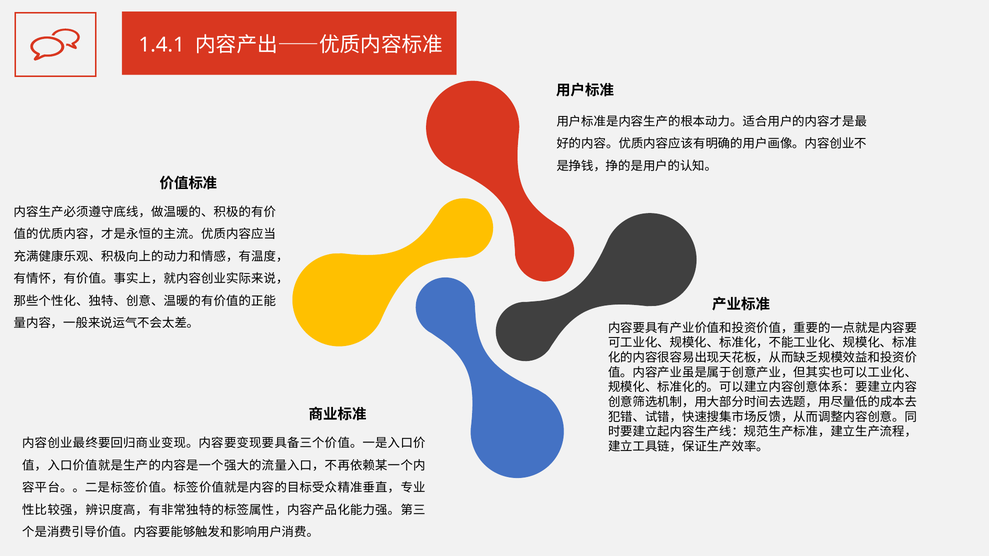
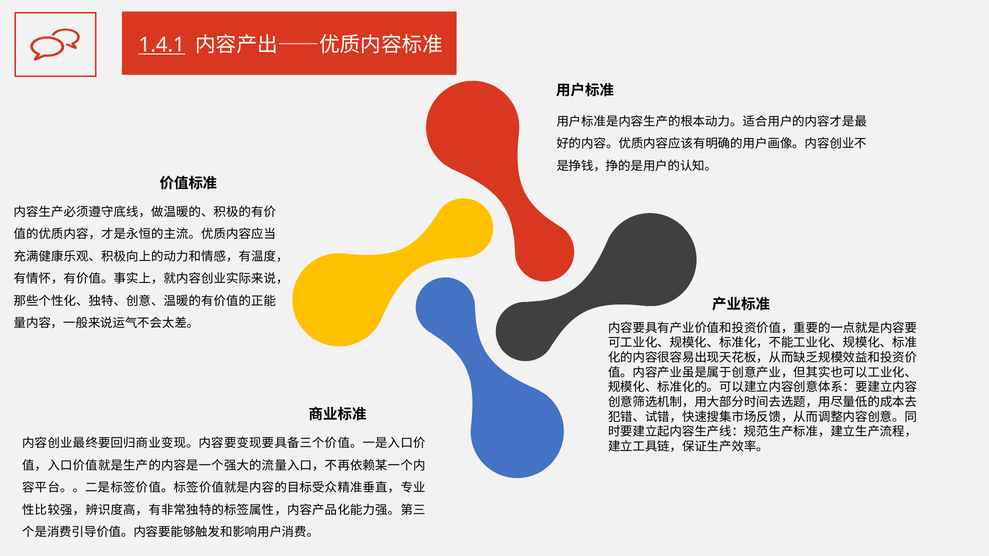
1.4.1 underline: none -> present (162, 45)
